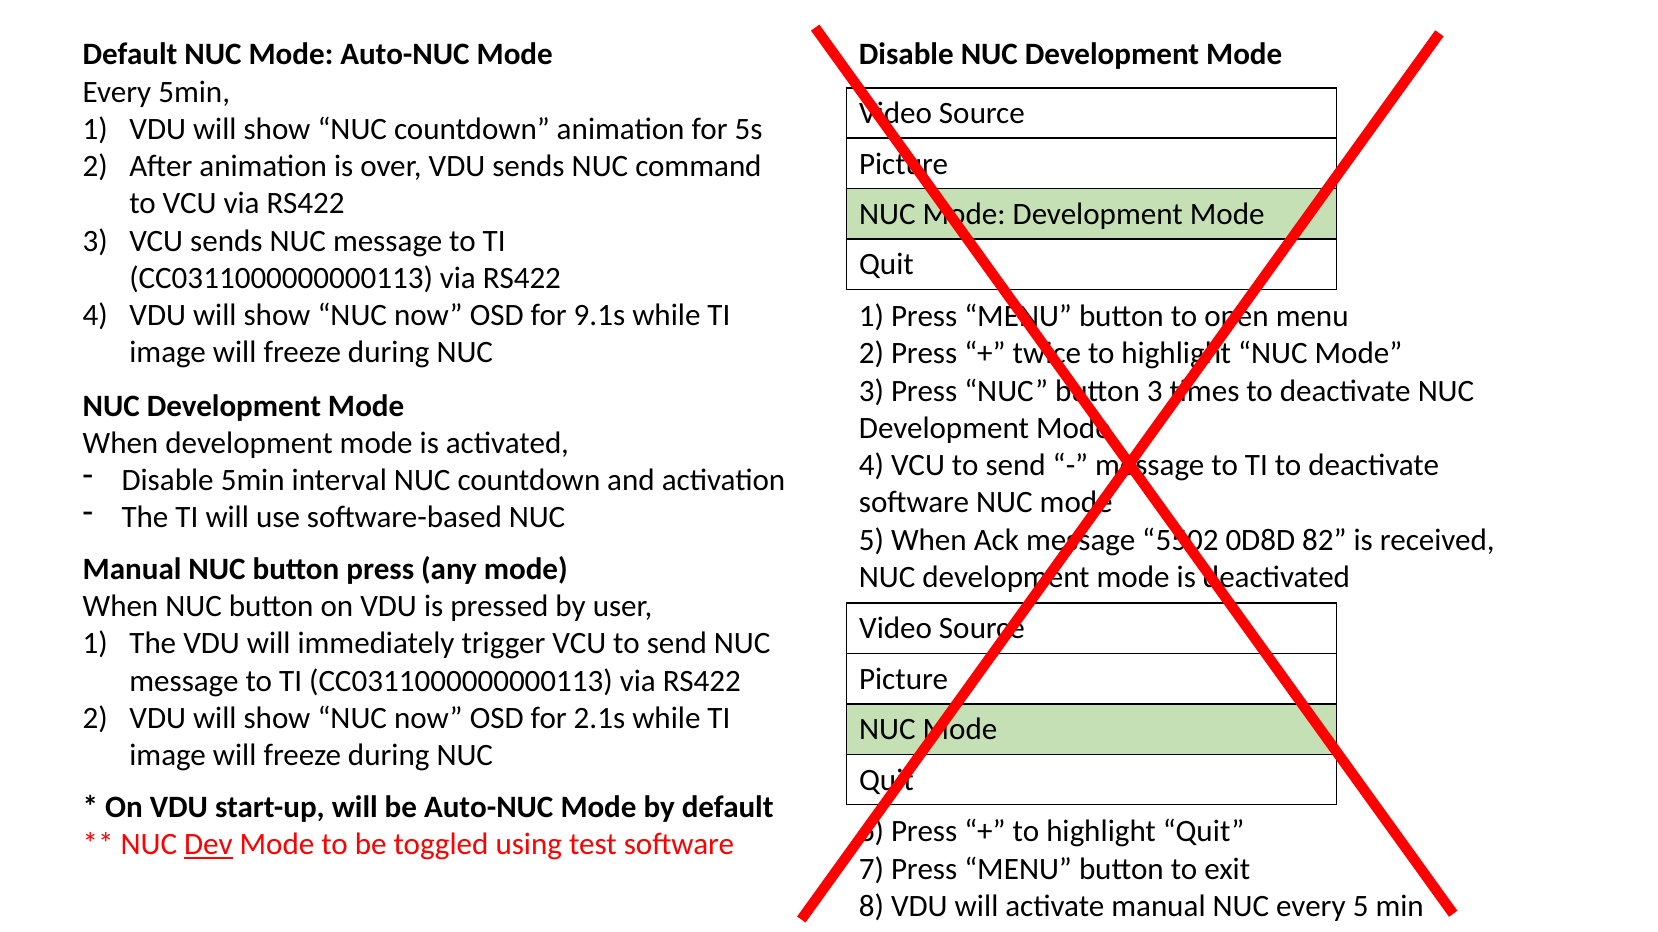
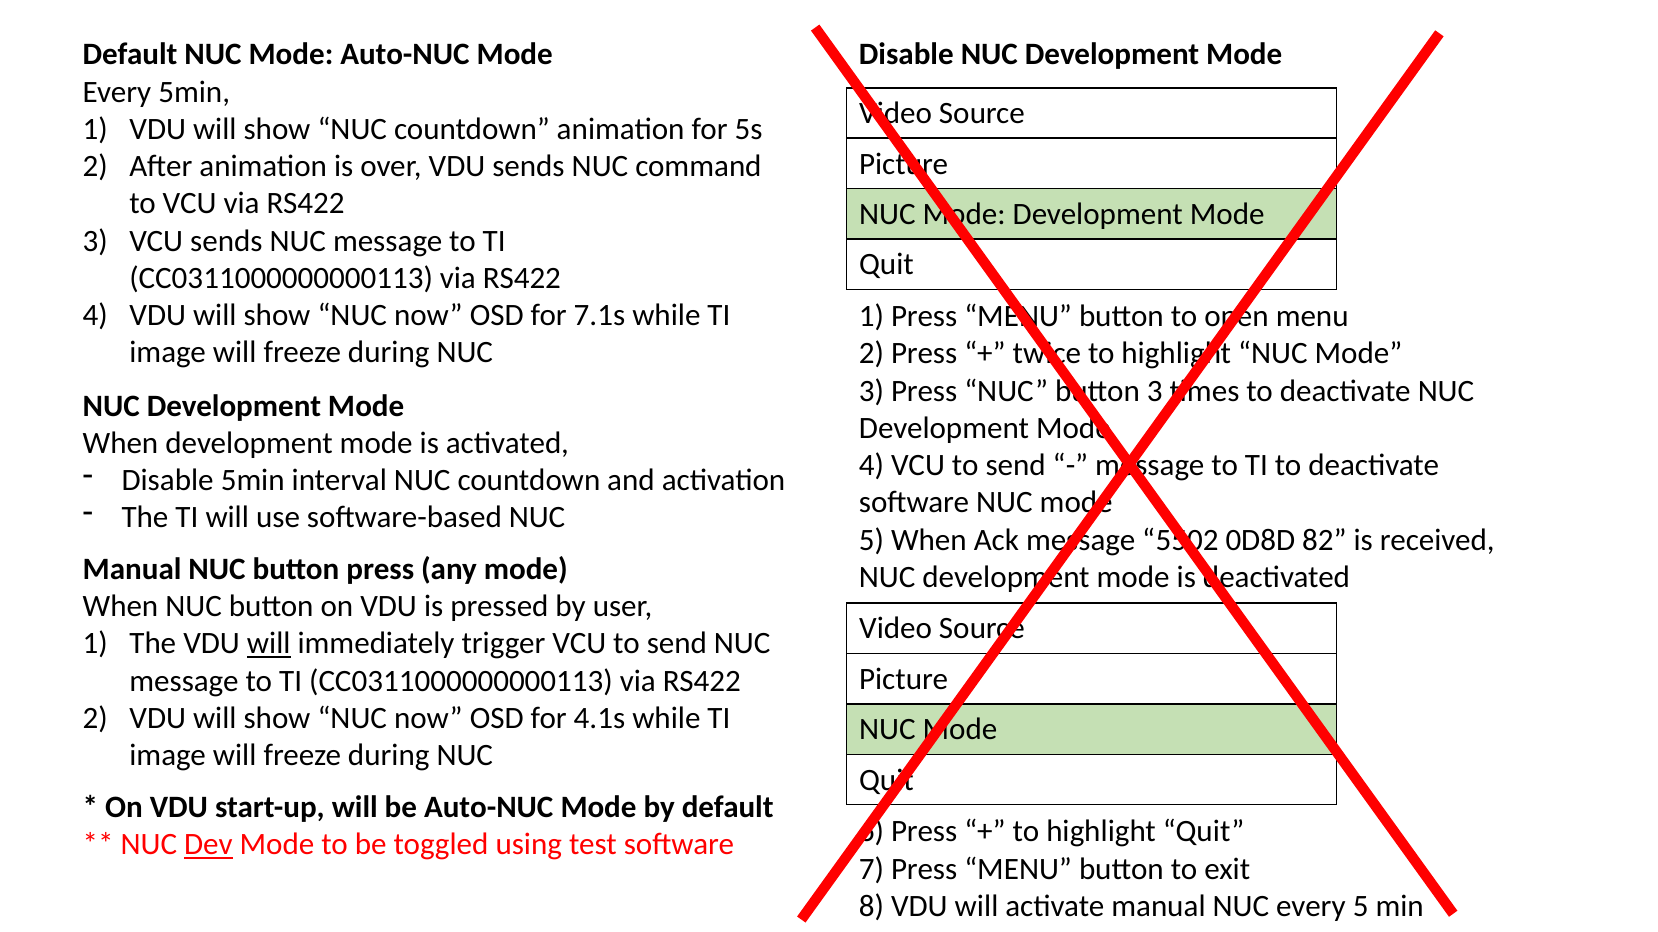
9.1s: 9.1s -> 7.1s (599, 316)
will underline: none -> present (269, 644)
2.1s: 2.1s -> 4.1s (599, 719)
